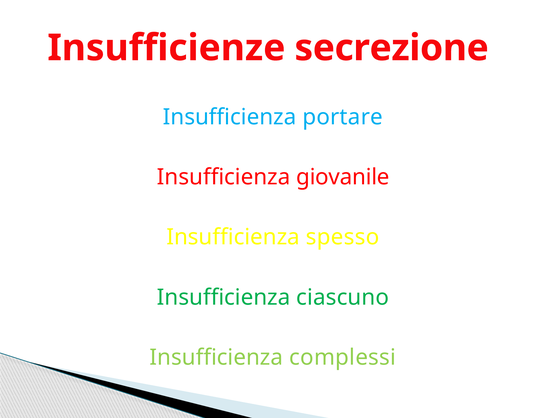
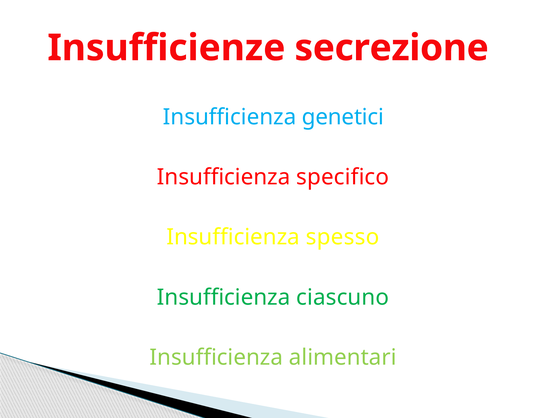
portare: portare -> genetici (343, 117)
giovanile: giovanile -> specifico (343, 177)
complessi: complessi -> alimentari (343, 357)
